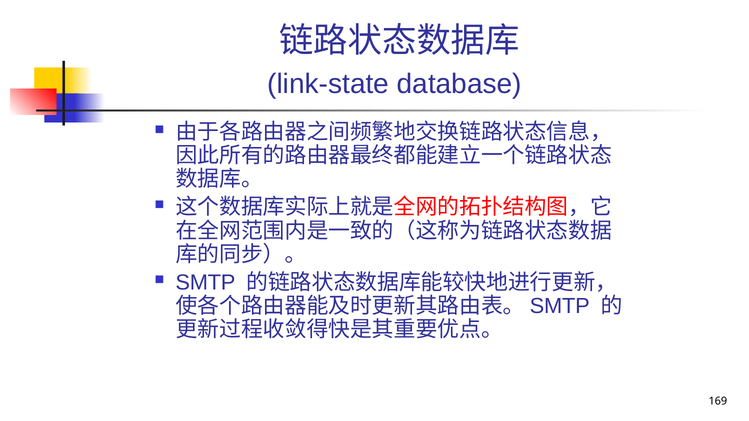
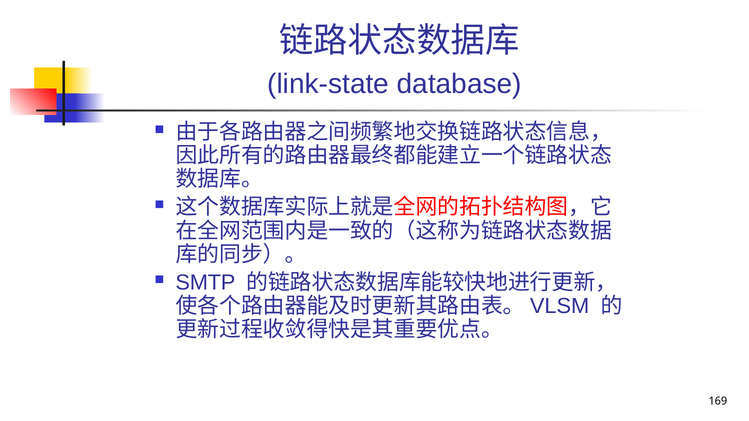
SMTP: SMTP -> VLSM (560, 306)
